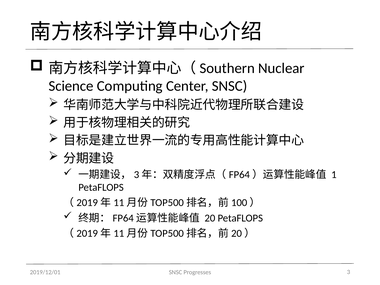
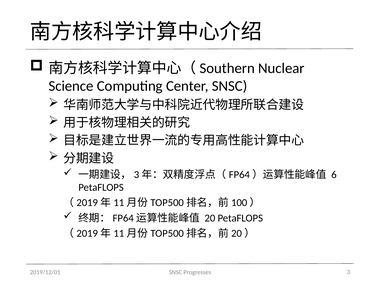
1: 1 -> 6 (334, 175)
